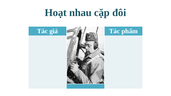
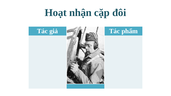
nhau: nhau -> nhận (80, 13)
